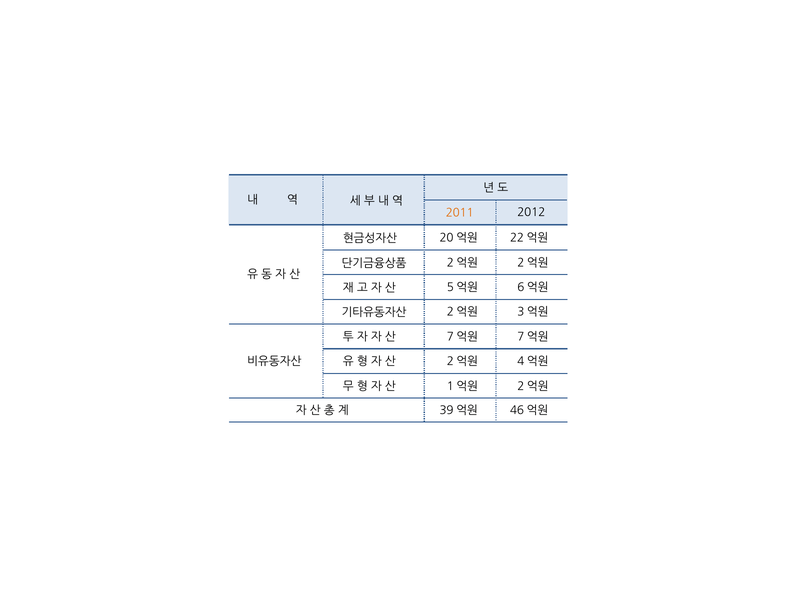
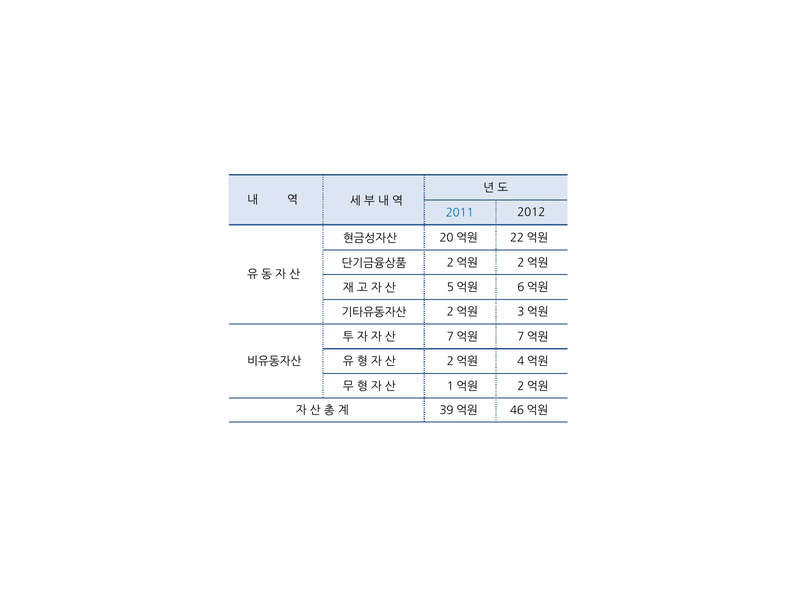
2011 colour: orange -> blue (460, 213)
